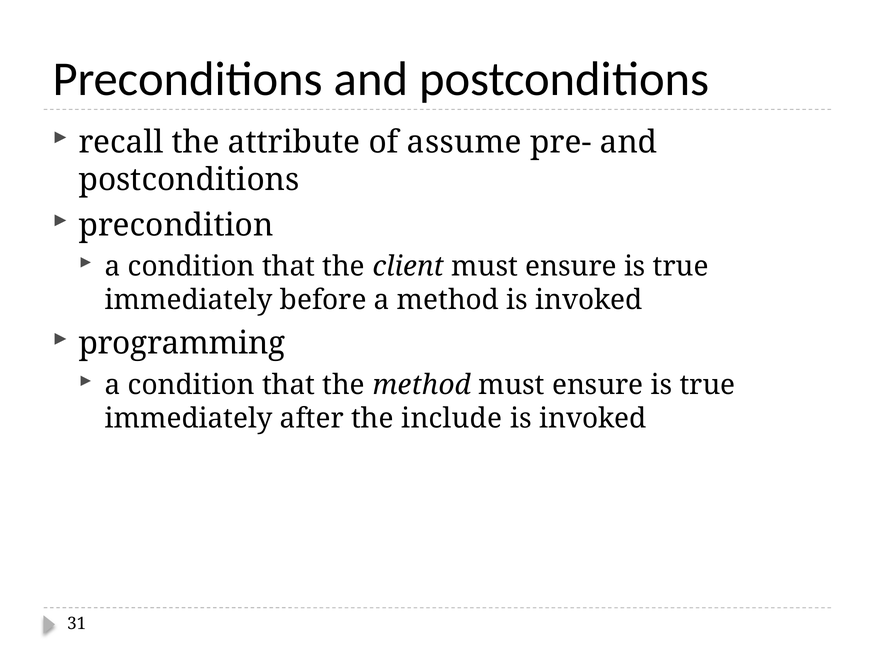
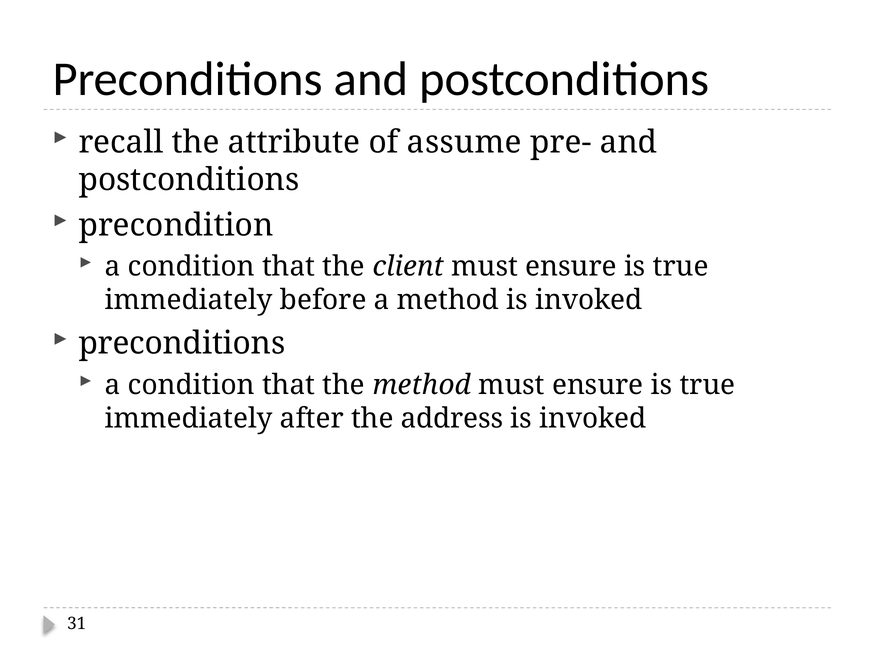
programming: programming -> preconditions (182, 344)
include: include -> address (452, 419)
